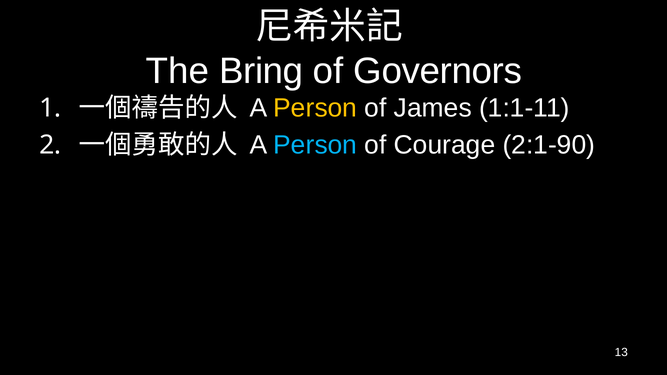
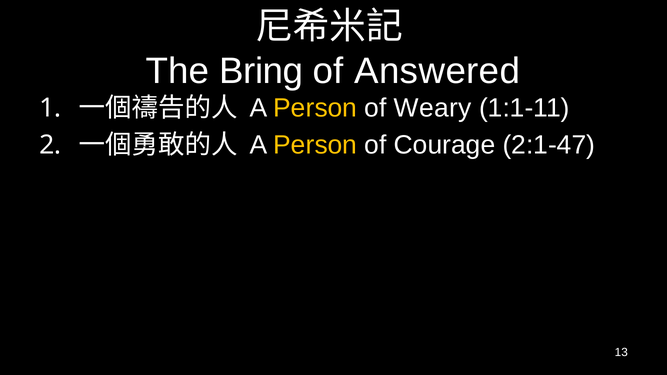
Governors: Governors -> Answered (437, 71)
James: James -> Weary (433, 108)
Person colour: light blue -> yellow (315, 145)
2:1-90: 2:1-90 -> 2:1-47 (549, 145)
